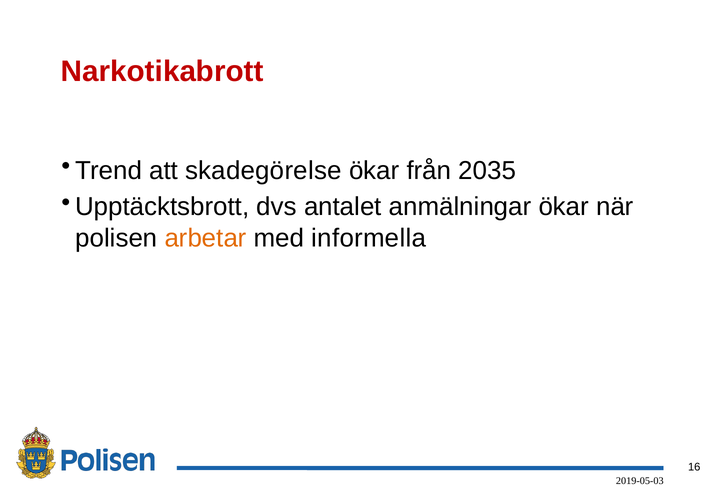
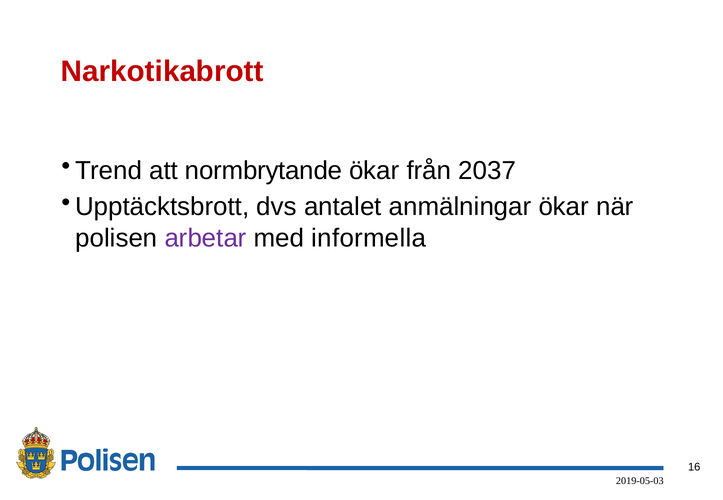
skadegörelse: skadegörelse -> normbrytande (264, 171)
2035: 2035 -> 2037 (487, 171)
arbetar colour: orange -> purple (206, 238)
